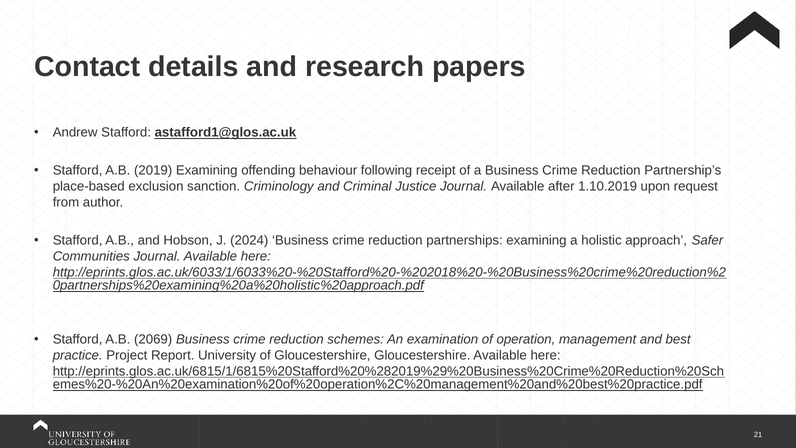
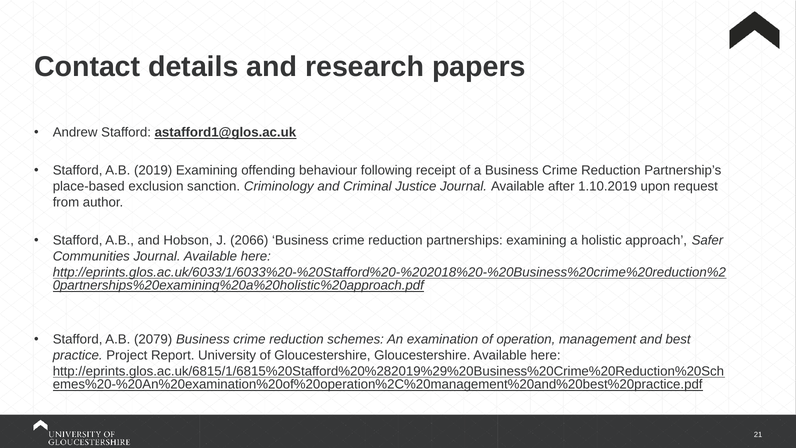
2024: 2024 -> 2066 (249, 240)
2069: 2069 -> 2079 (153, 339)
